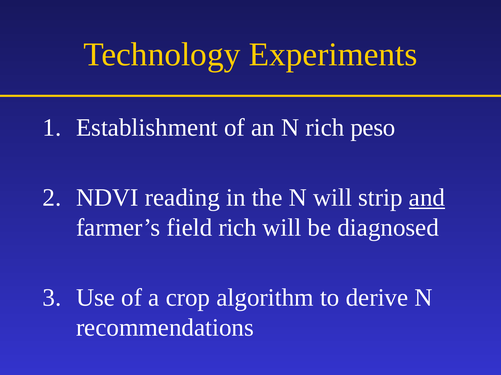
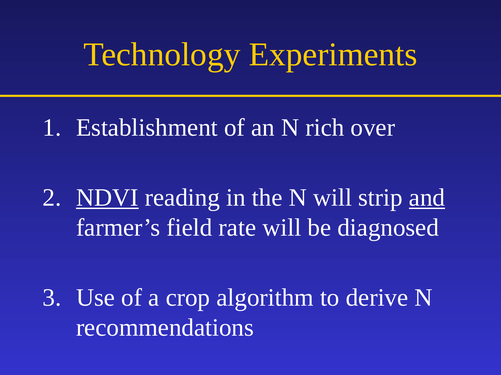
peso: peso -> over (373, 128)
NDVI underline: none -> present (107, 198)
field rich: rich -> rate (237, 228)
